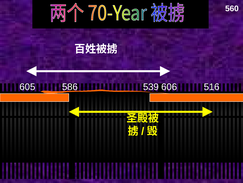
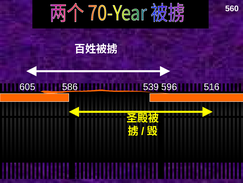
606: 606 -> 596 (169, 87)
